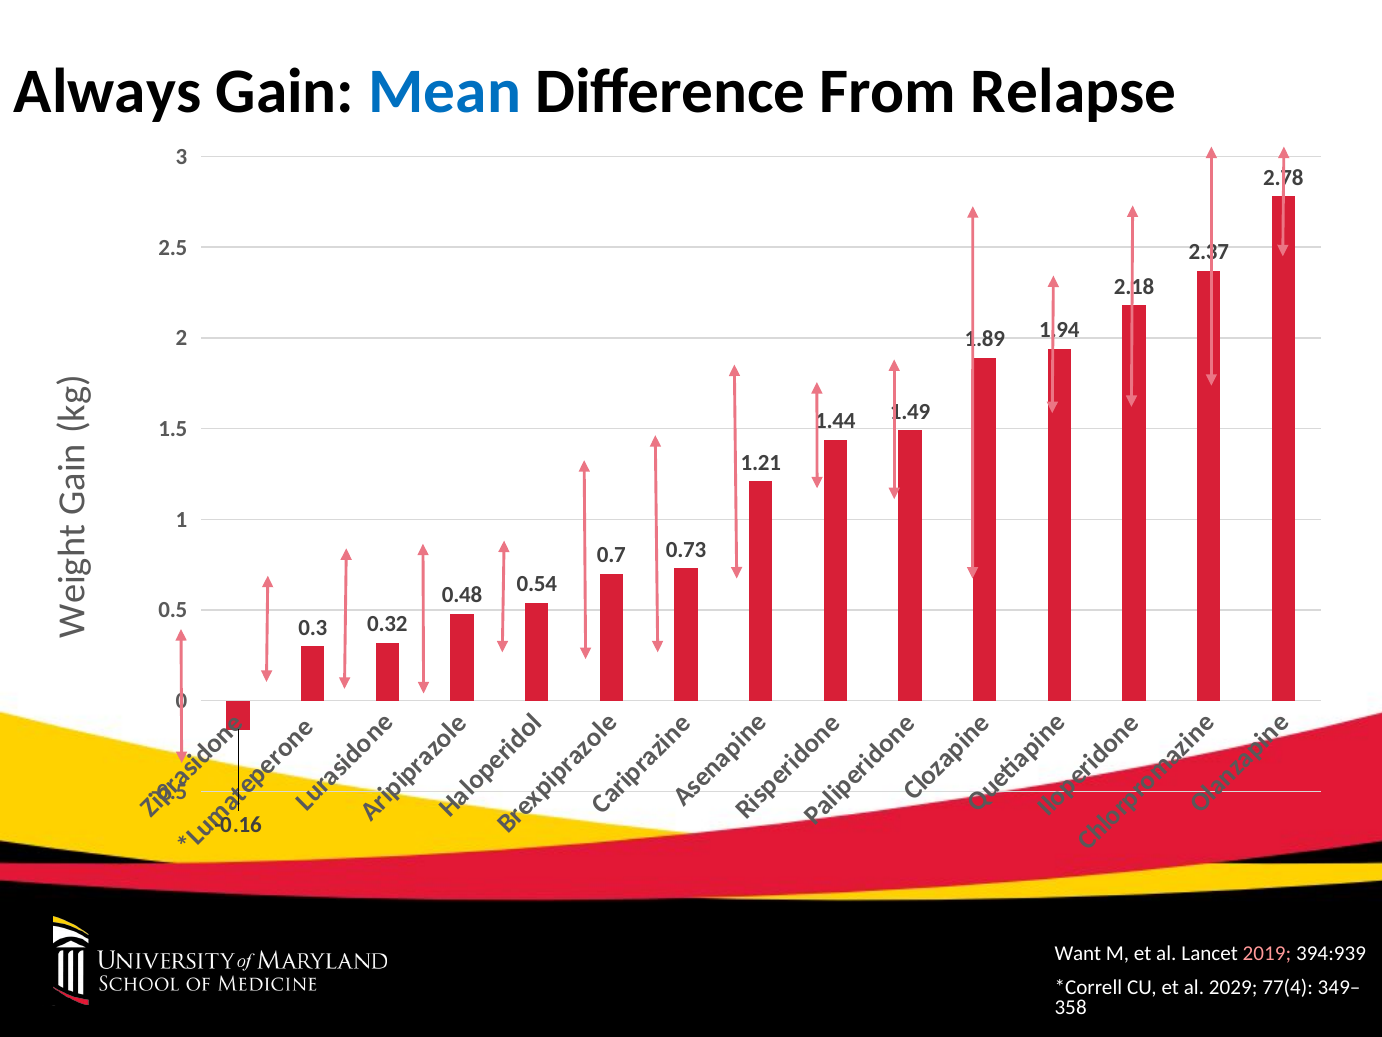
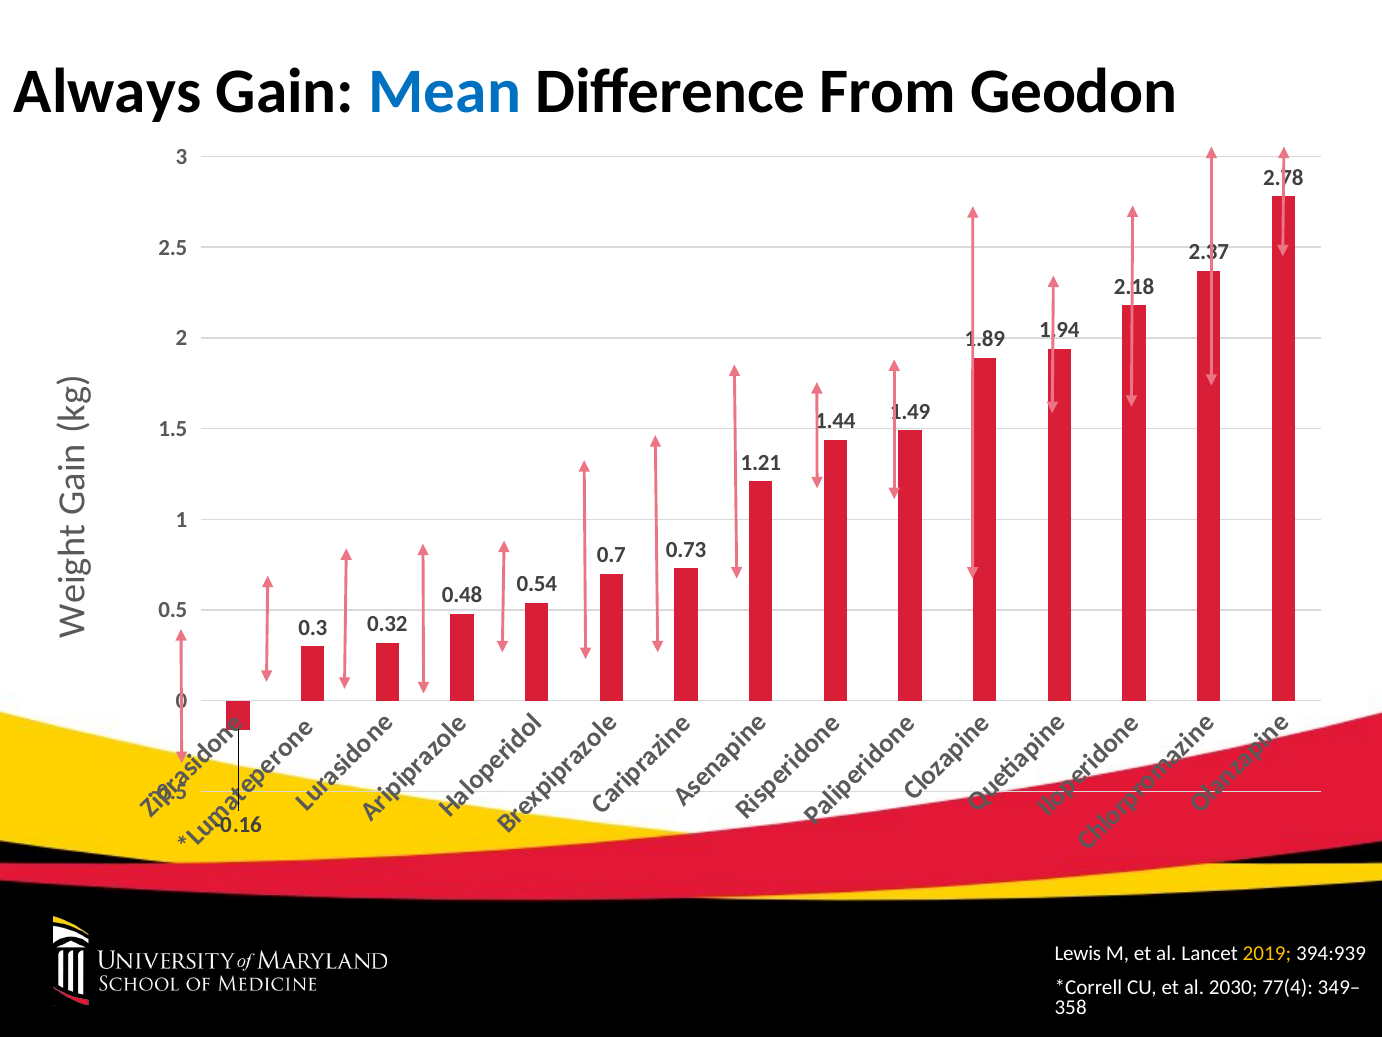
Relapse: Relapse -> Geodon (1074, 92)
Want: Want -> Lewis (1078, 954)
2019 colour: pink -> yellow (1267, 954)
2029: 2029 -> 2030 (1233, 987)
